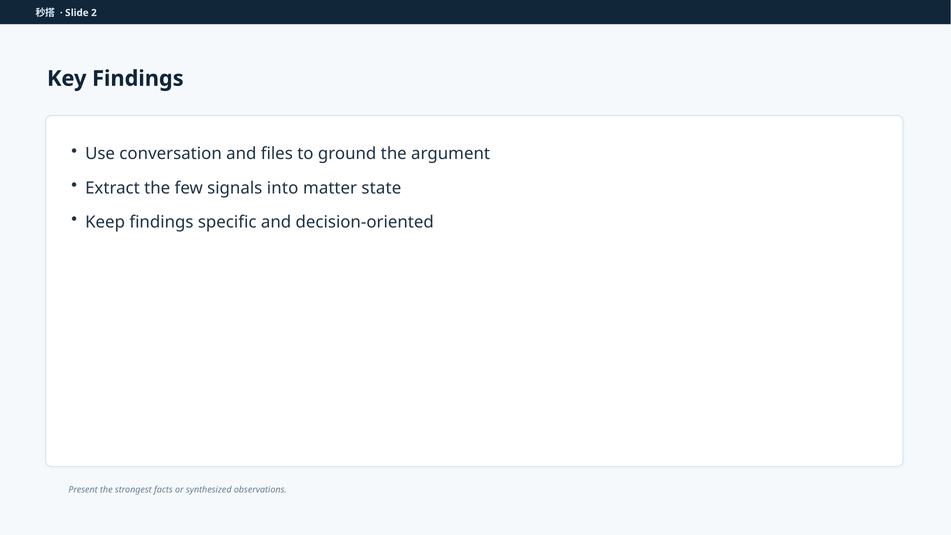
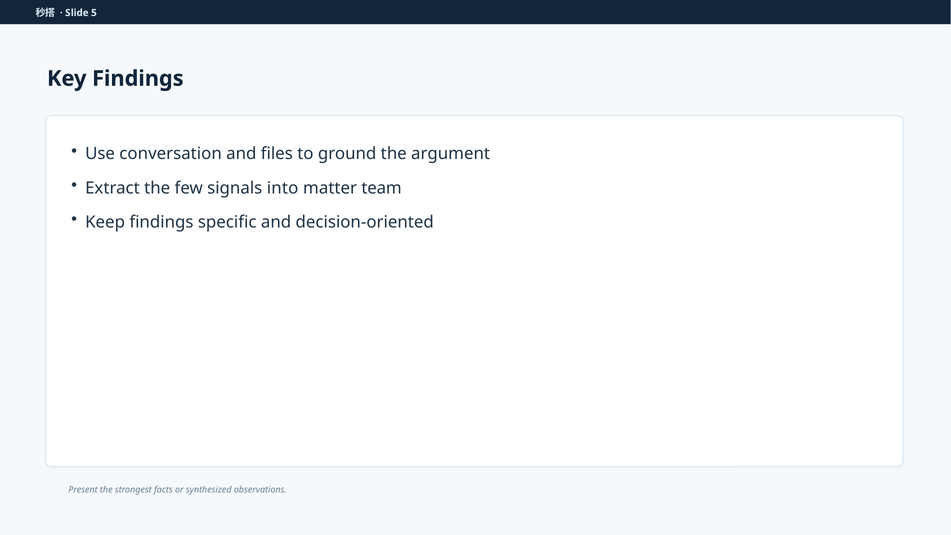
2: 2 -> 5 (94, 13)
state: state -> team (382, 188)
